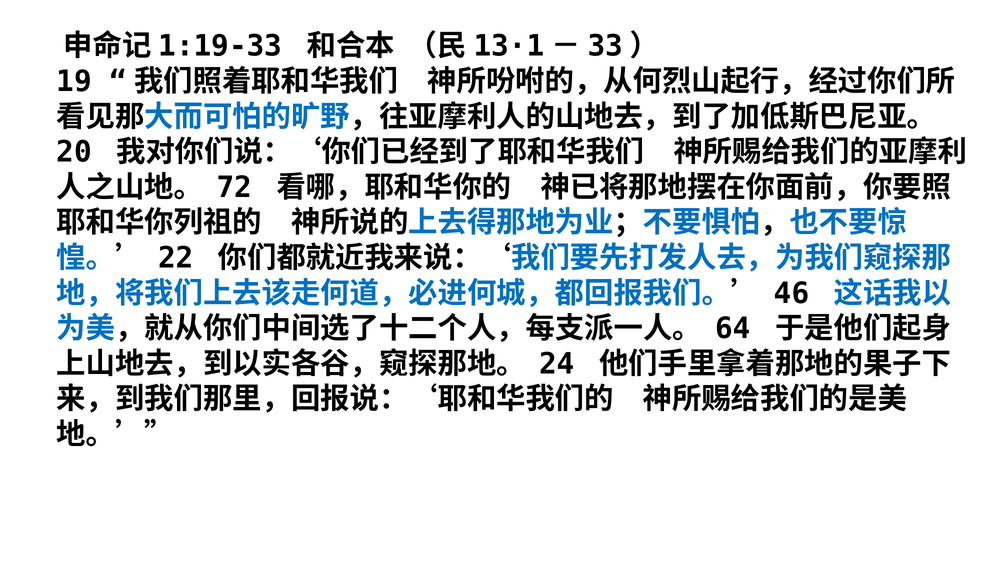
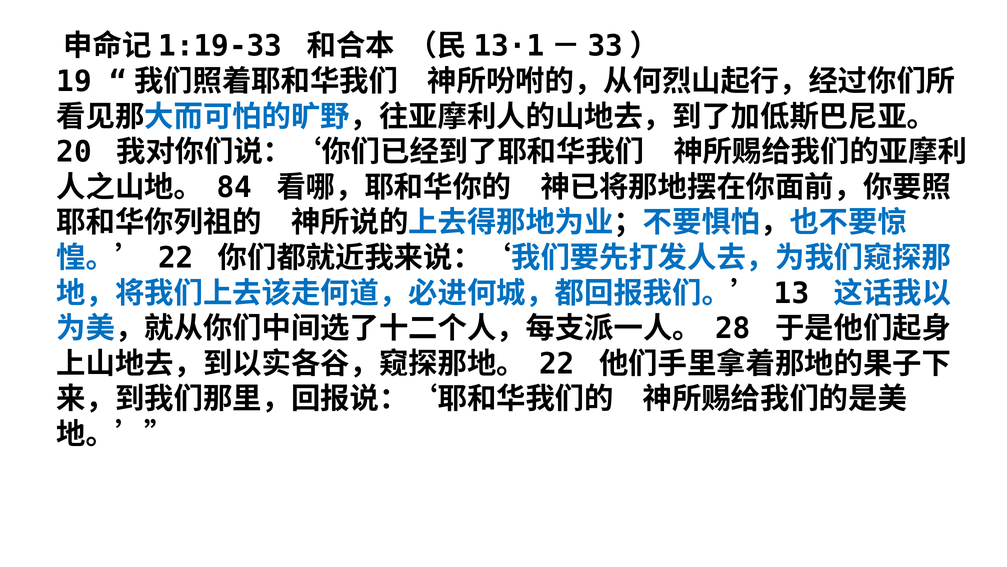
72: 72 -> 84 (234, 187)
46: 46 -> 13 (792, 293)
64: 64 -> 28 (733, 328)
24: 24 -> 22 (557, 364)
